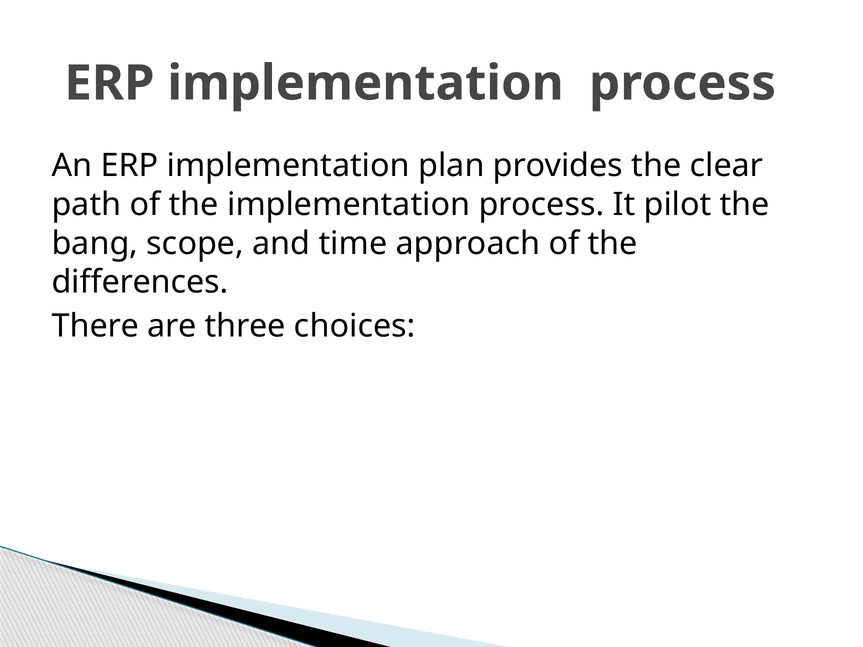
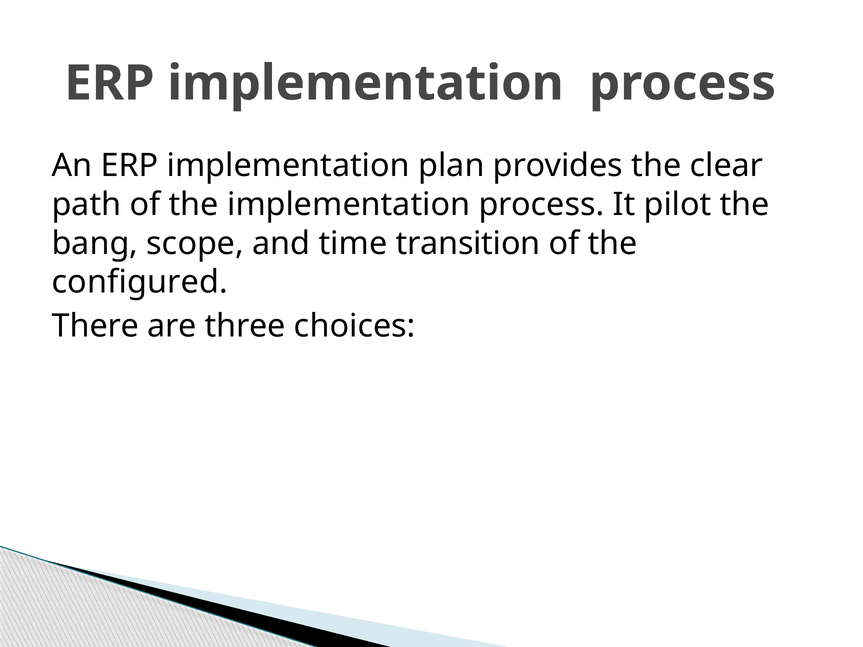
approach: approach -> transition (468, 243)
differences: differences -> configured (140, 282)
